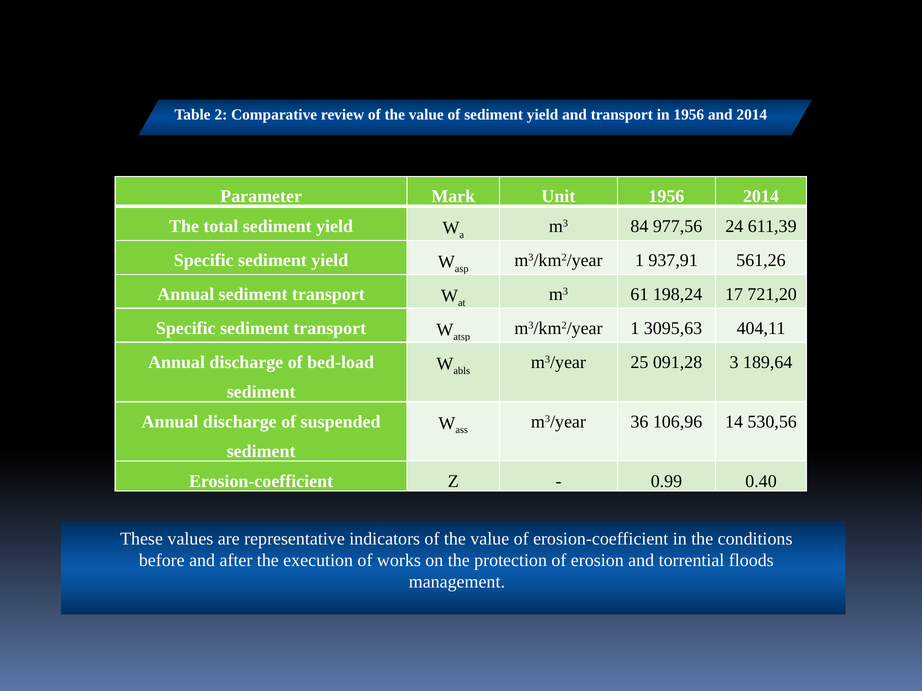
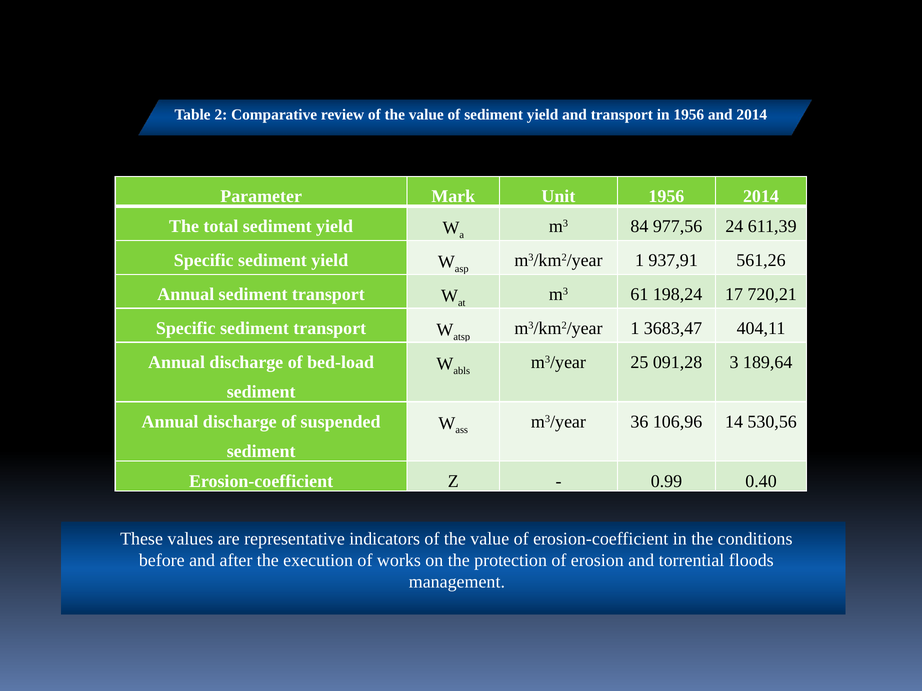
721,20: 721,20 -> 720,21 (772, 294)
3095,63: 3095,63 -> 3683,47 (673, 328)
